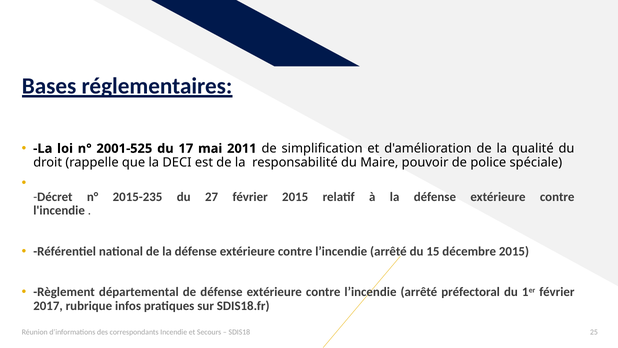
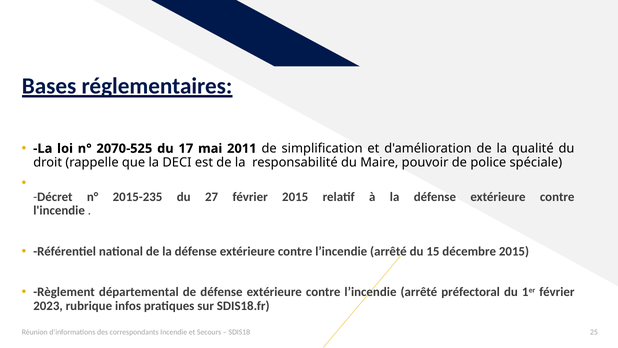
2001-525: 2001-525 -> 2070-525 (124, 148)
2017: 2017 -> 2023 (48, 306)
